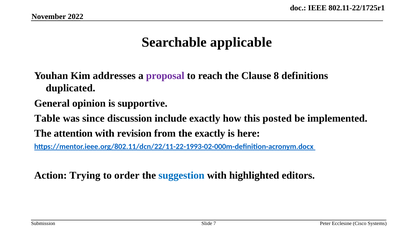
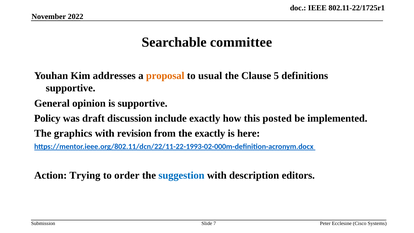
applicable: applicable -> committee (241, 42)
proposal colour: purple -> orange (165, 76)
reach: reach -> usual (210, 76)
8: 8 -> 5 (276, 76)
duplicated: duplicated -> supportive (71, 88)
Table: Table -> Policy (47, 118)
since: since -> draft (93, 118)
attention: attention -> graphics (73, 133)
highlighted: highlighted -> description (254, 175)
